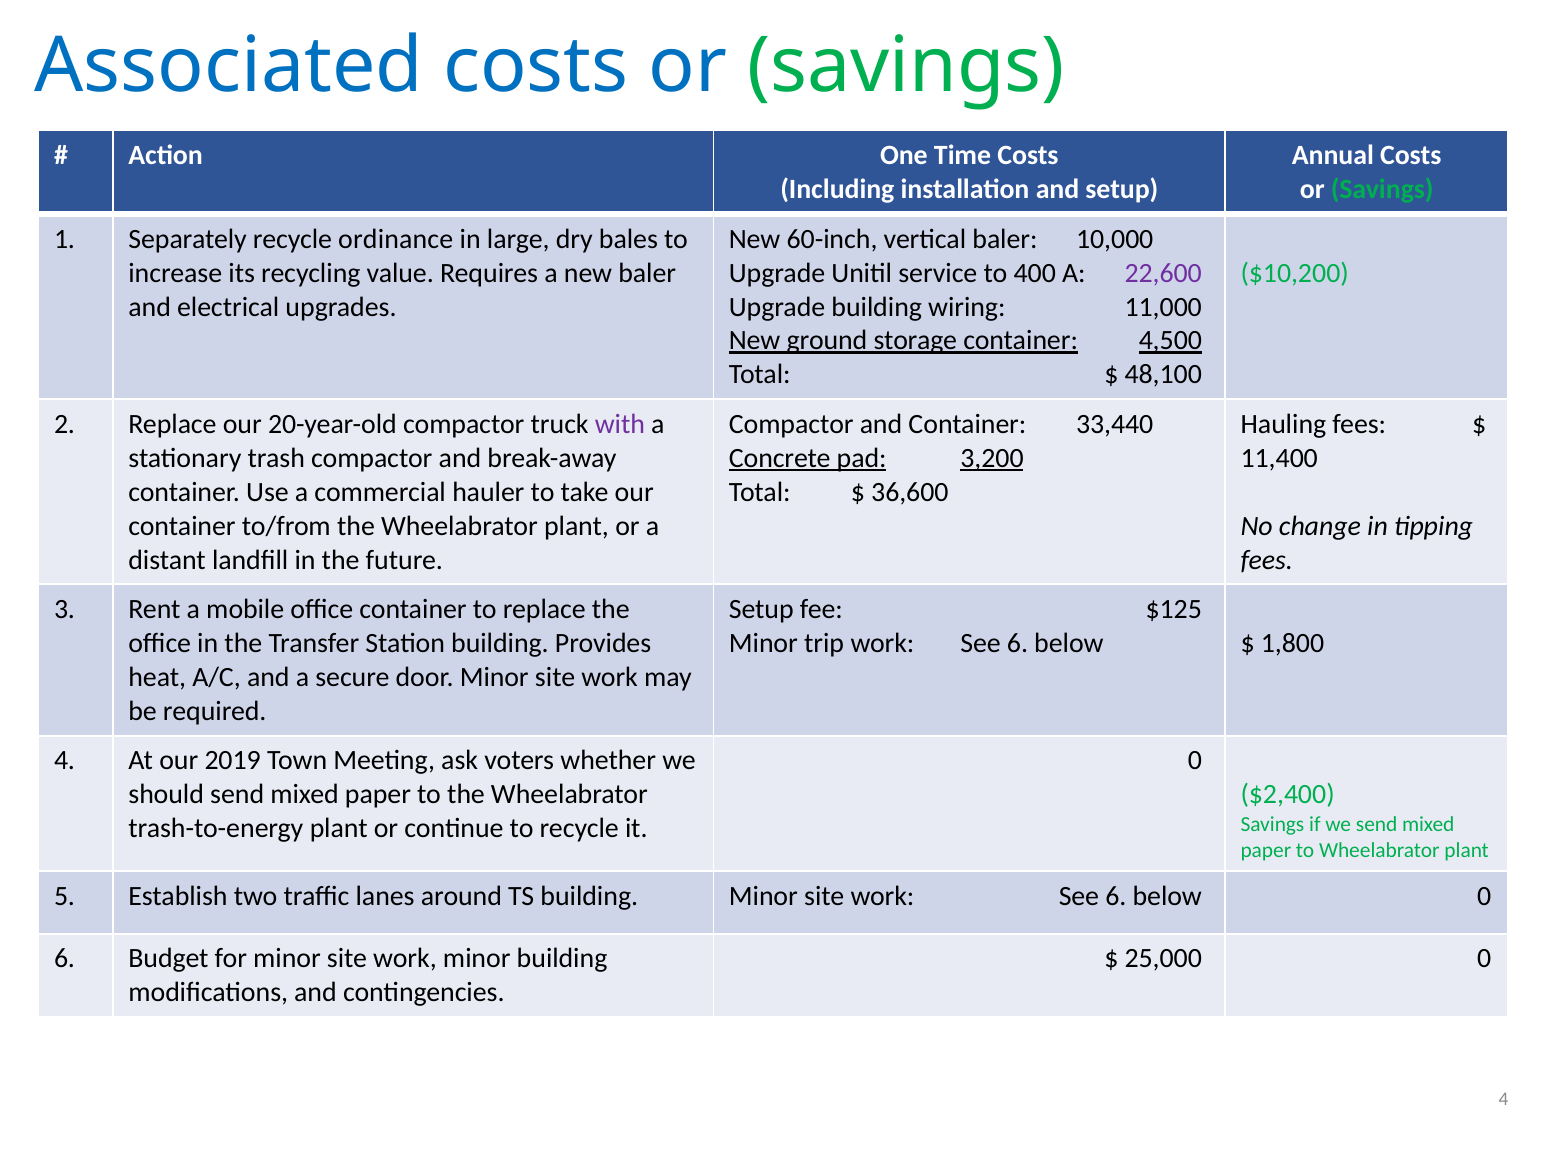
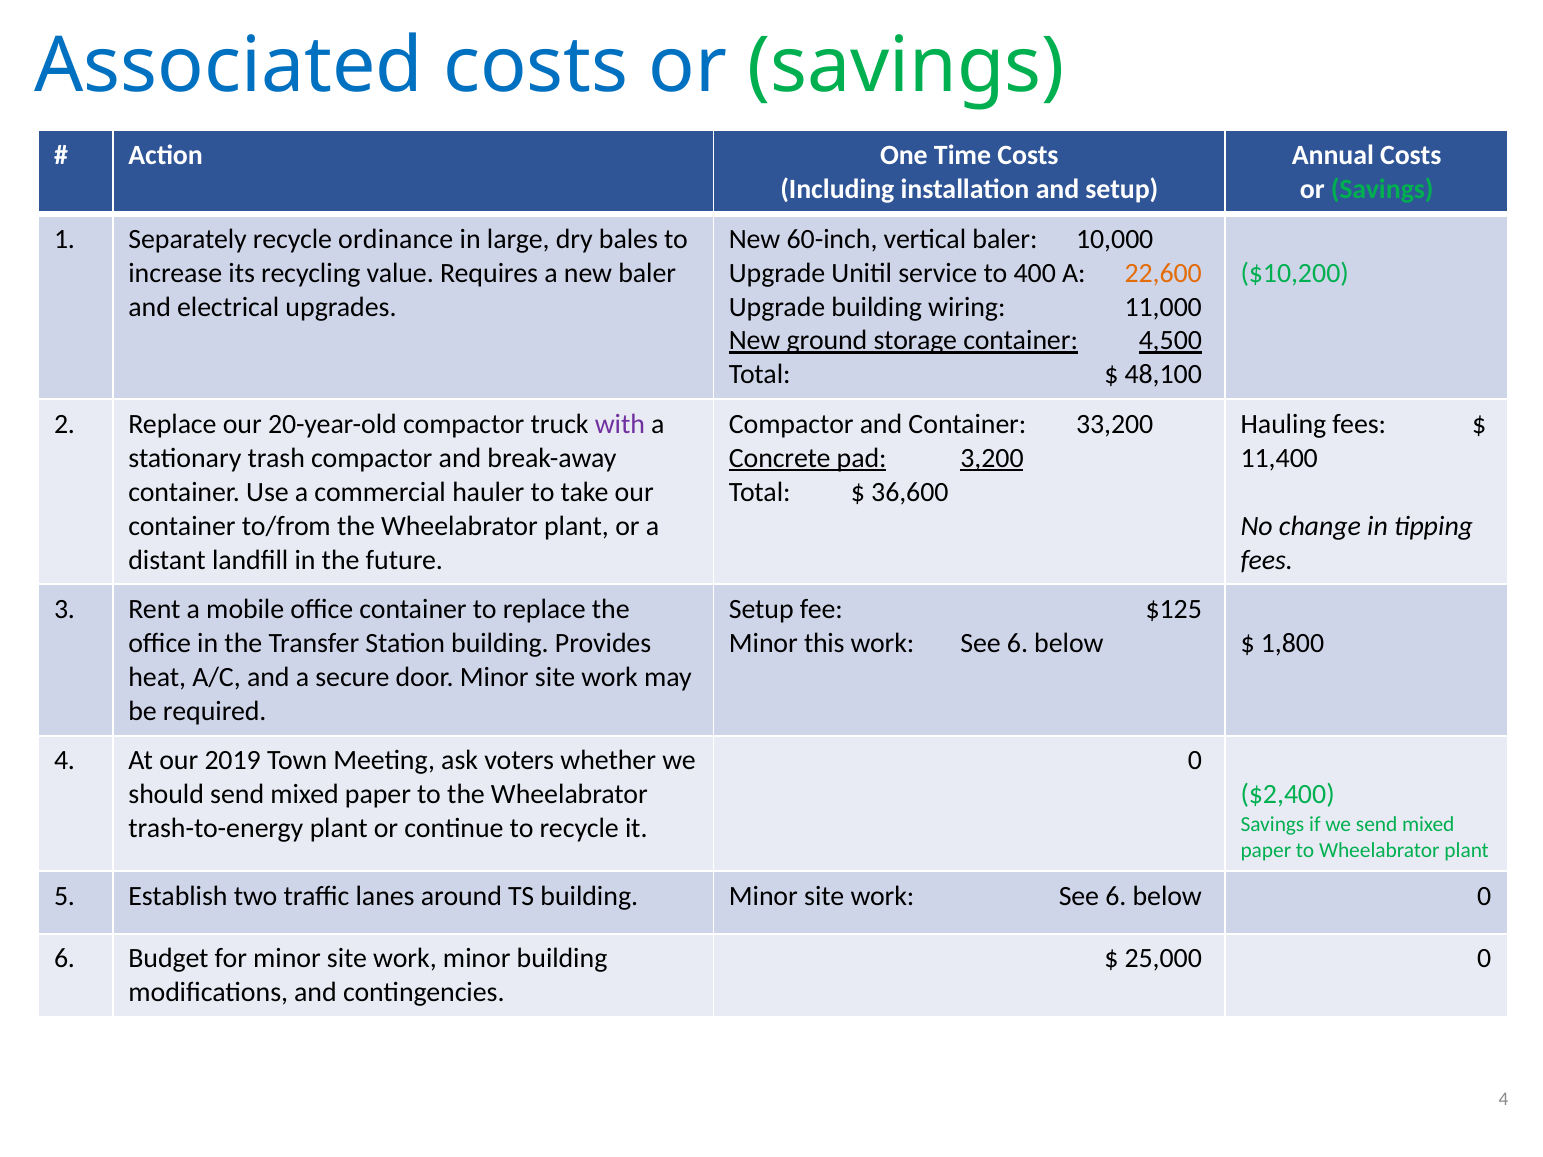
22,600 colour: purple -> orange (1163, 273)
33,440: 33,440 -> 33,200 (1115, 424)
trip: trip -> this (824, 643)
